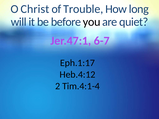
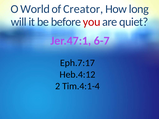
Christ: Christ -> World (35, 9)
Trouble: Trouble -> Creator (83, 9)
you colour: black -> red (92, 22)
Eph.1:17: Eph.1:17 -> Eph.7:17 (77, 63)
